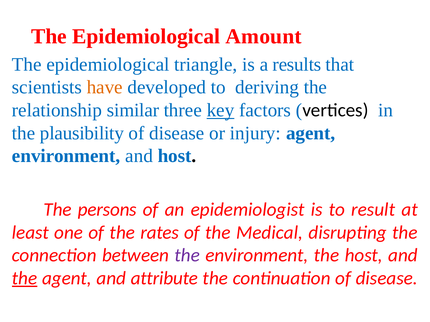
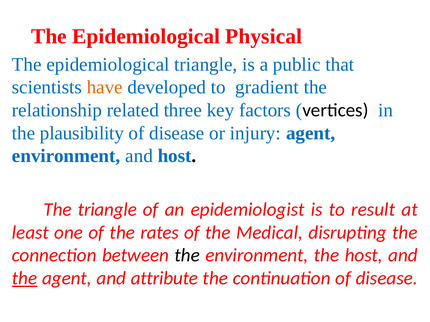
Amount: Amount -> Physical (264, 36)
results: results -> public (297, 65)
deriving: deriving -> gradient (267, 87)
similar: similar -> related (133, 110)
key underline: present -> none (220, 110)
The persons: persons -> triangle (107, 210)
the colour: purple -> black (187, 256)
